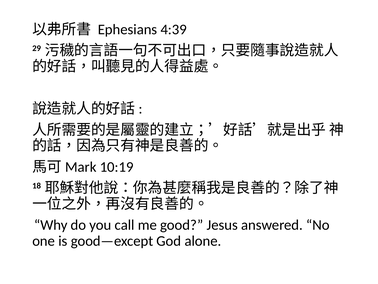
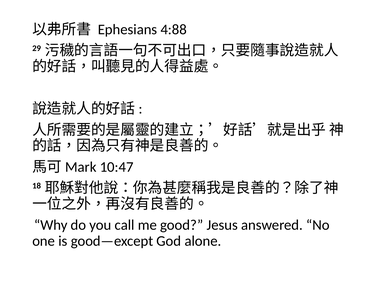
4:39: 4:39 -> 4:88 (174, 29)
10:19: 10:19 -> 10:47 (117, 167)
